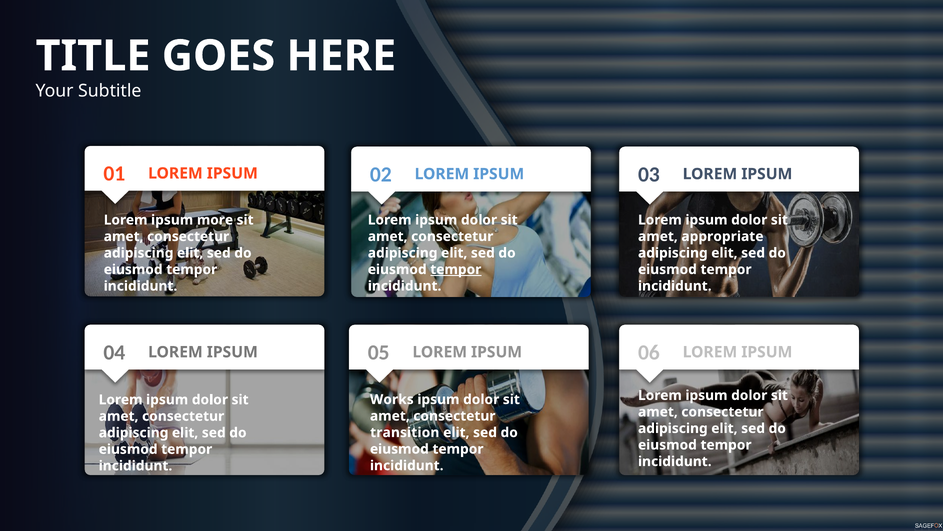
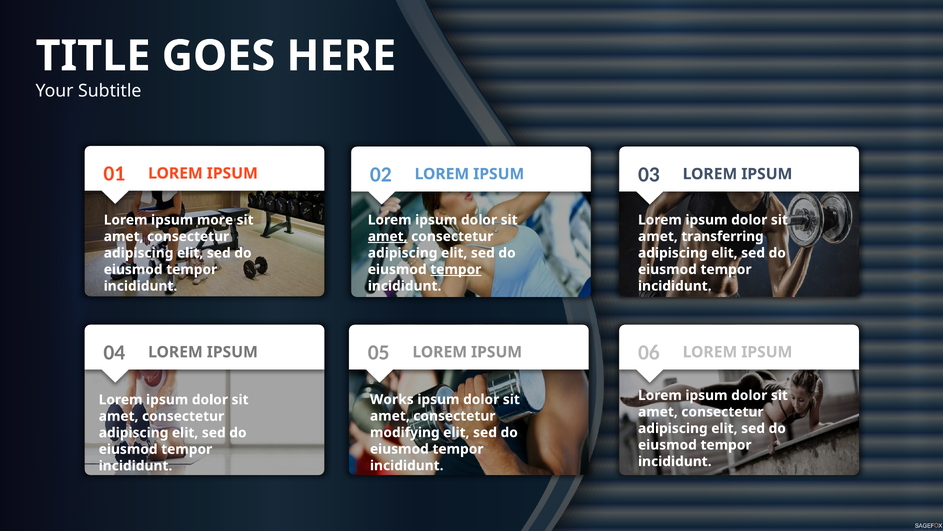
amet underline: none -> present (388, 236)
appropriate: appropriate -> transferring (723, 236)
transition: transition -> modifying (405, 432)
